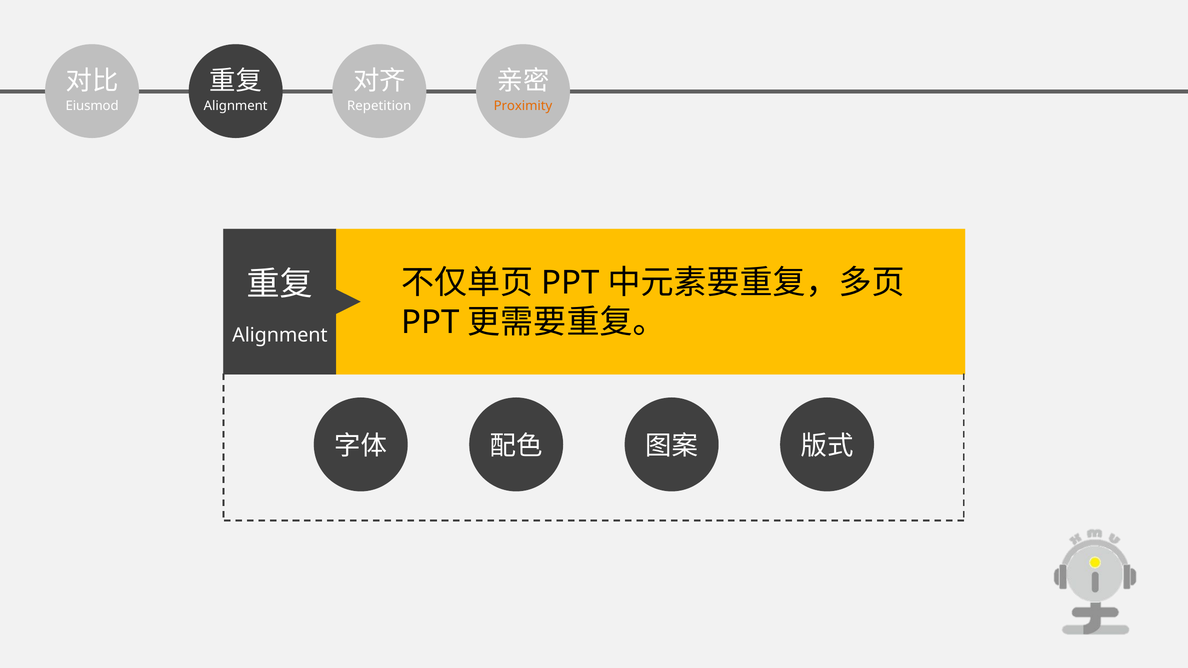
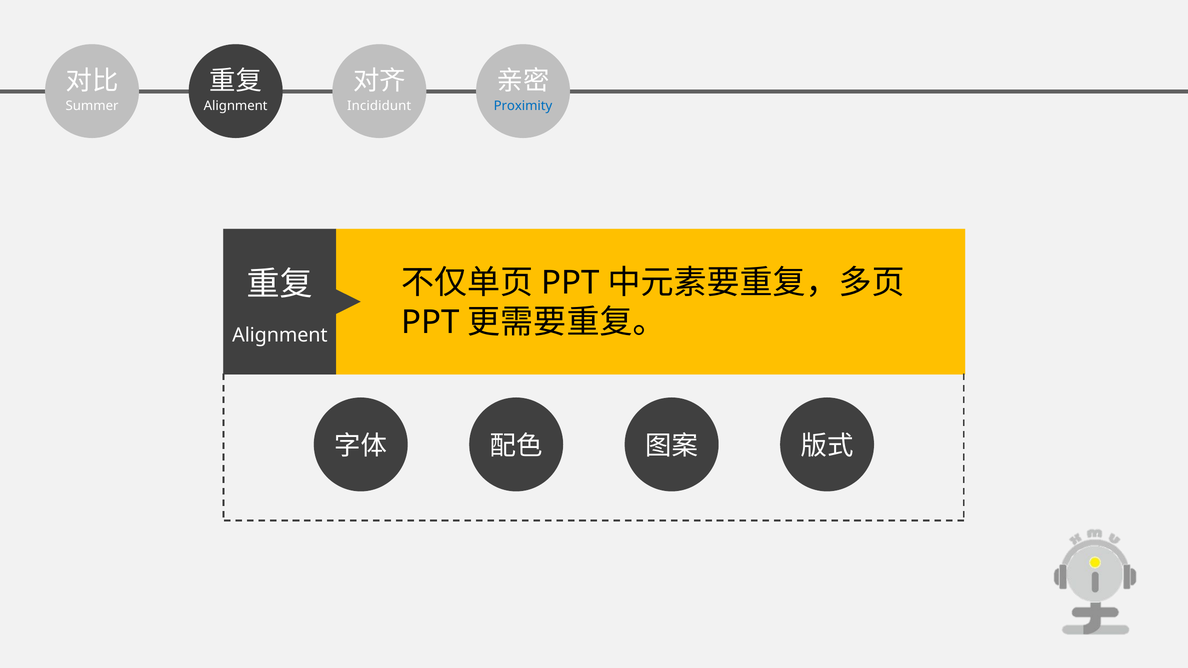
Eiusmod: Eiusmod -> Summer (92, 106)
Repetition: Repetition -> Incididunt (379, 106)
Proximity colour: orange -> blue (523, 106)
